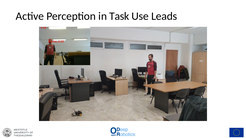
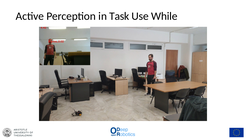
Leads: Leads -> While (164, 16)
